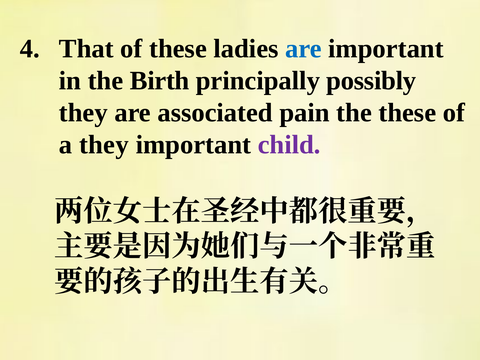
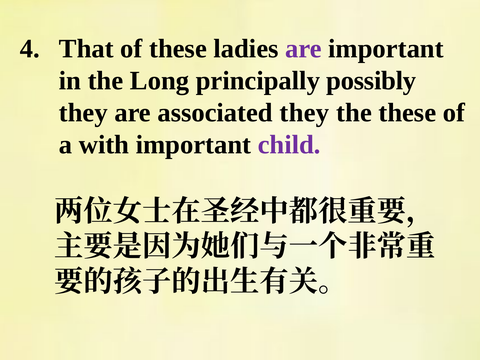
are colour: blue -> purple (303, 49)
Birth: Birth -> Long (160, 81)
associated pain: pain -> they (304, 113)
a they: they -> with (104, 145)
